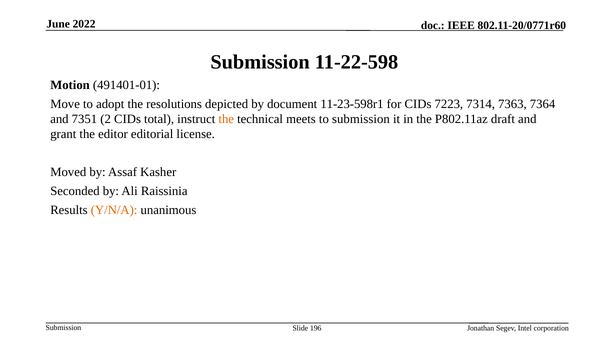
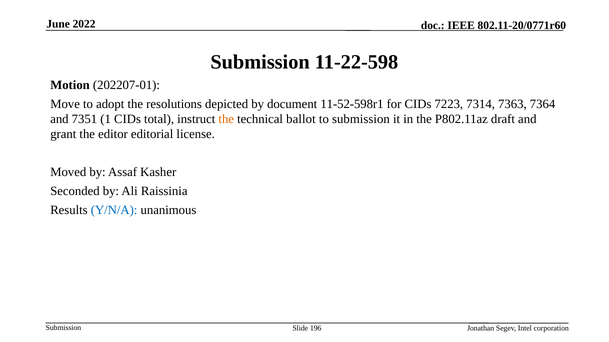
491401-01: 491401-01 -> 202207-01 (126, 85)
11-23-598r1: 11-23-598r1 -> 11-52-598r1 (352, 104)
2: 2 -> 1 (106, 119)
meets: meets -> ballot (301, 119)
Y/N/A colour: orange -> blue (114, 211)
